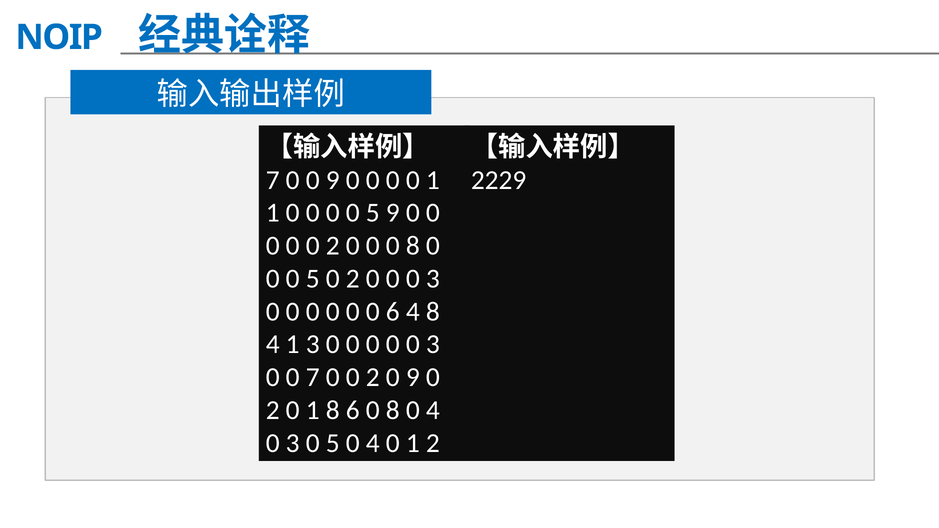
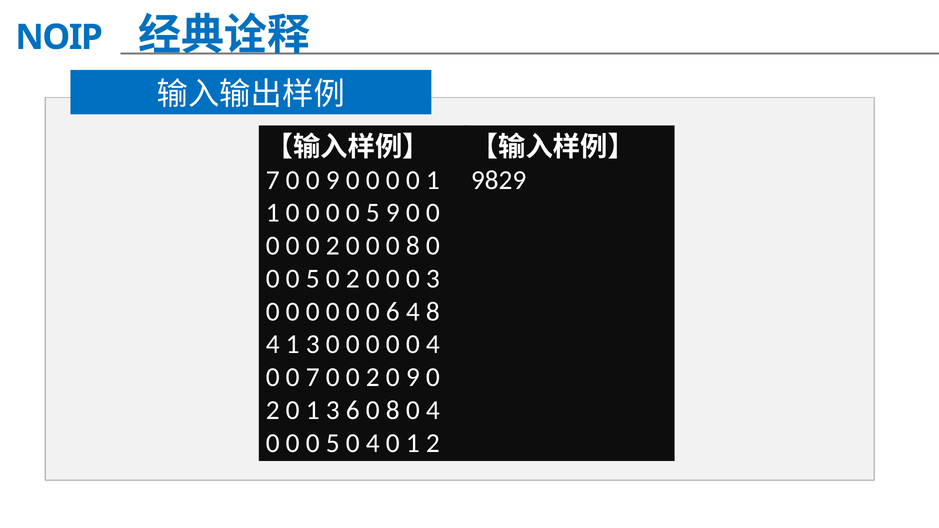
2229: 2229 -> 9829 (499, 180)
3: 3 -> 4 (433, 344)
0 1 8: 8 -> 3 (333, 410)
3: 3 -> 0 (293, 443)
